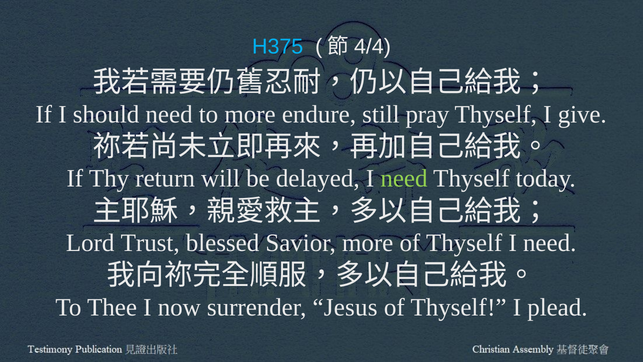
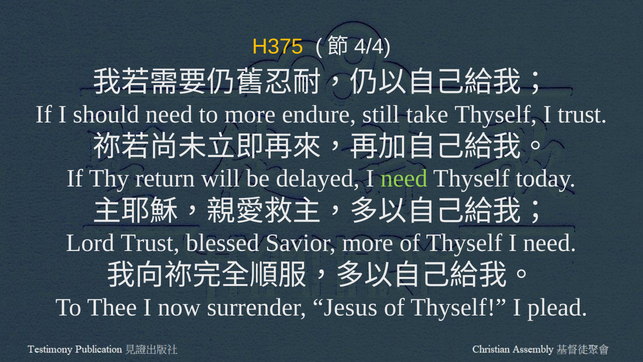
H375 colour: light blue -> yellow (278, 46)
pray: pray -> take (427, 114)
I give: give -> trust (582, 114)
